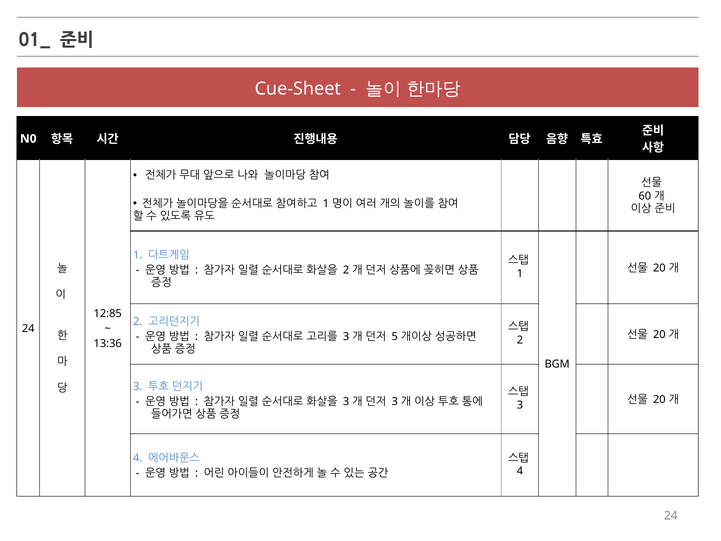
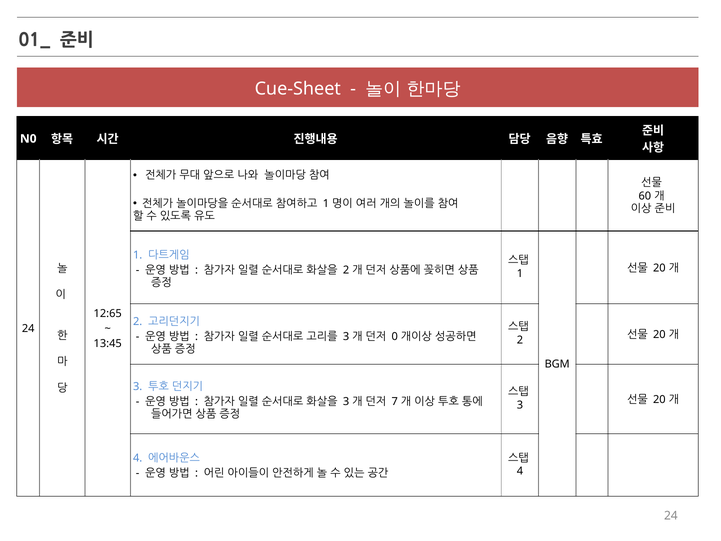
12:85: 12:85 -> 12:65 (108, 313)
5: 5 -> 0 (395, 336)
13:36: 13:36 -> 13:45 (108, 343)
3: 3 -> 7 (395, 401)
